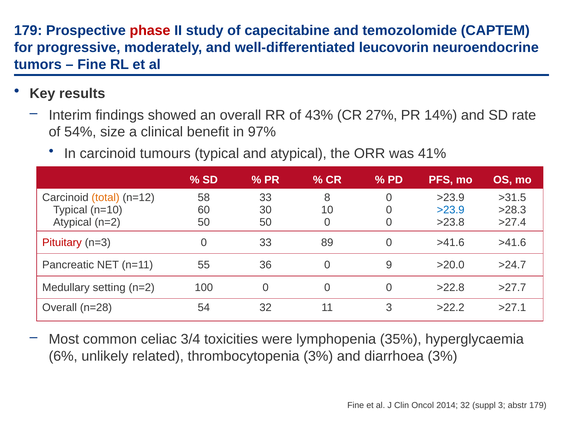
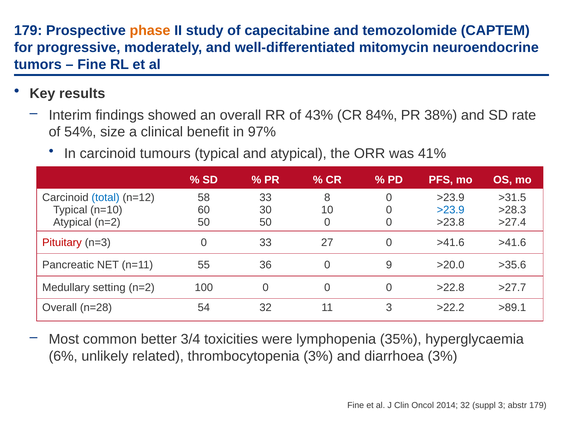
phase colour: red -> orange (150, 31)
leucovorin: leucovorin -> mitomycin (394, 48)
27%: 27% -> 84% (381, 115)
14%: 14% -> 38% (441, 115)
total colour: orange -> blue (106, 198)
89: 89 -> 27 (327, 243)
>24.7: >24.7 -> >35.6 (512, 265)
>27.1: >27.1 -> >89.1 (512, 308)
celiac: celiac -> better (159, 339)
